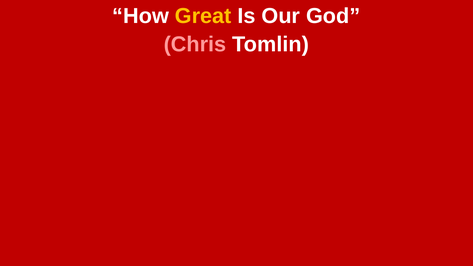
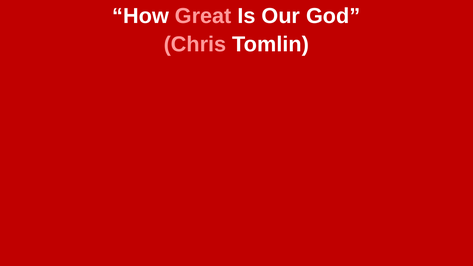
Great colour: yellow -> pink (203, 16)
